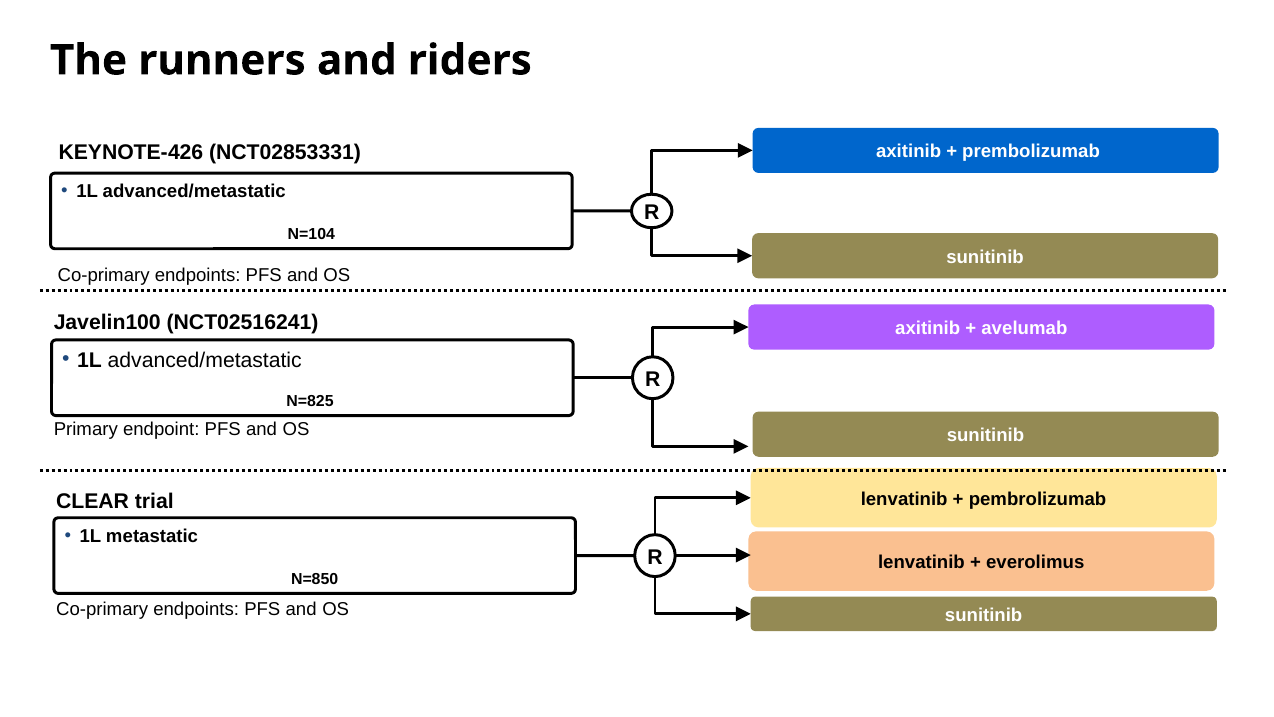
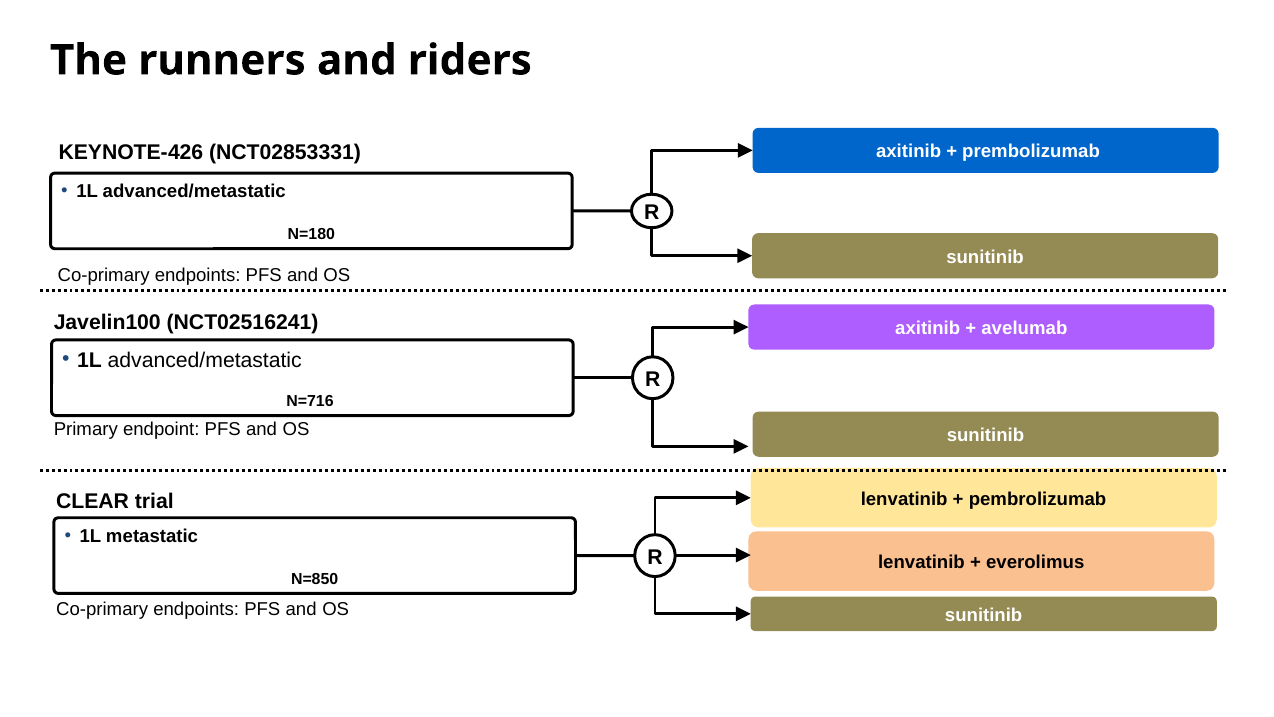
N=104: N=104 -> N=180 (311, 234)
N=825: N=825 -> N=716 (310, 401)
